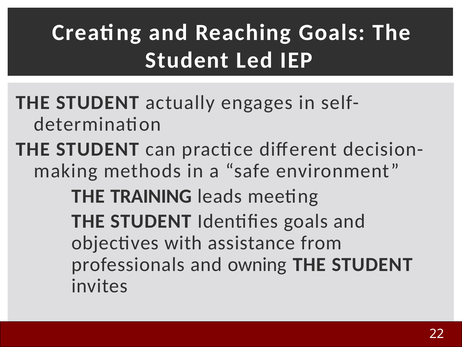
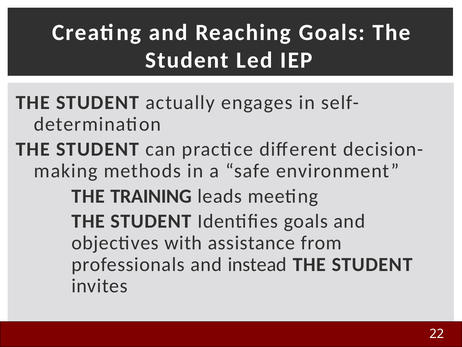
owning: owning -> instead (257, 264)
